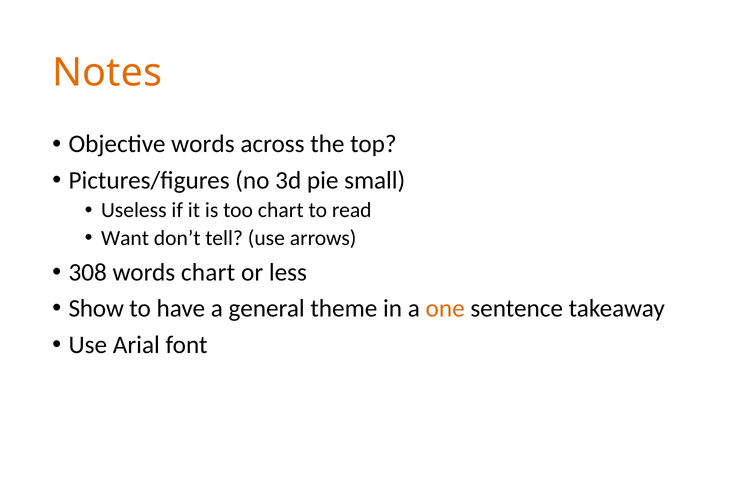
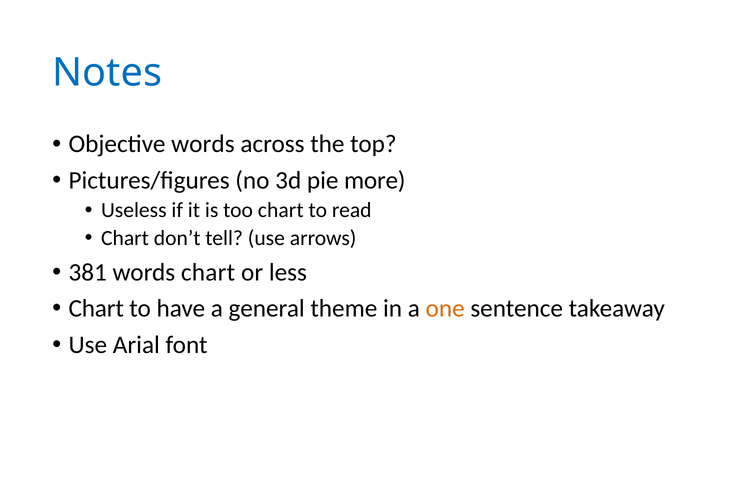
Notes colour: orange -> blue (107, 73)
small: small -> more (375, 181)
Want: Want -> Chart (125, 238)
308: 308 -> 381 (88, 272)
Show: Show -> Chart (96, 309)
